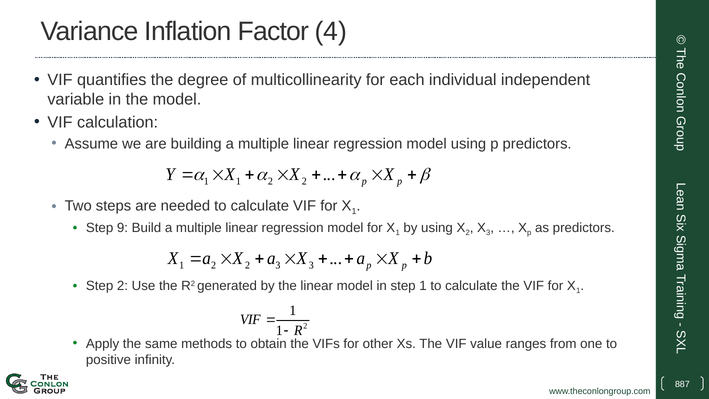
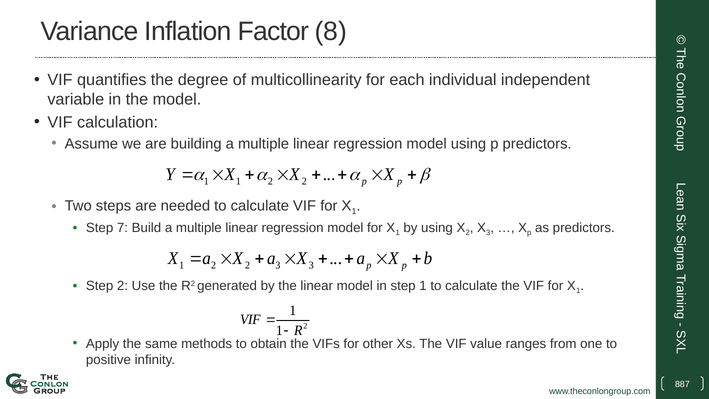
4: 4 -> 8 (331, 32)
9: 9 -> 7 (122, 228)
